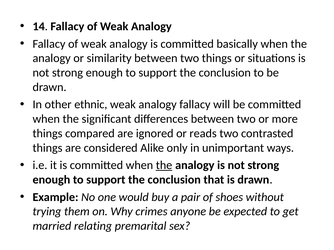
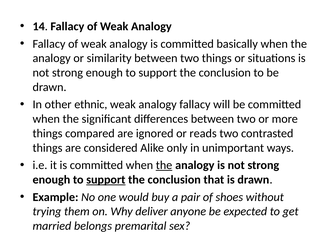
support underline: none -> present (106, 180)
crimes: crimes -> deliver (152, 212)
relating: relating -> belongs (93, 226)
